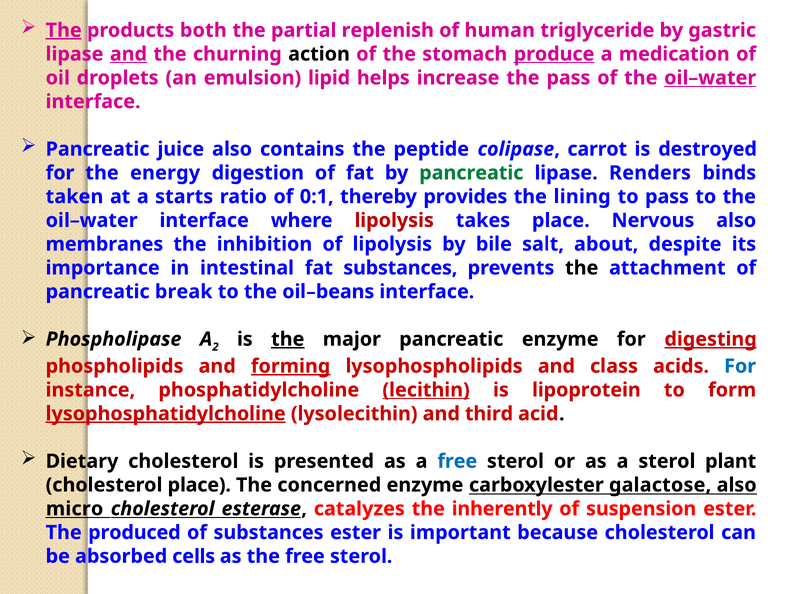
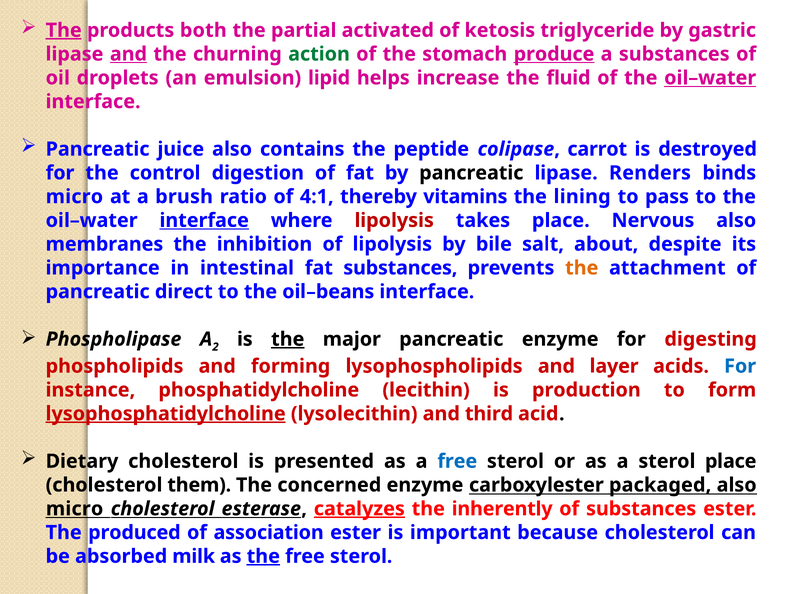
replenish: replenish -> activated (388, 30)
human: human -> ketosis (500, 30)
action colour: black -> green (319, 54)
a medication: medication -> substances (674, 54)
the pass: pass -> fluid (568, 78)
energy: energy -> control (165, 173)
pancreatic colour: green -> black (471, 173)
taken: taken -> micro (74, 196)
starts: starts -> brush (184, 196)
0:1: 0:1 -> 4:1 (317, 196)
provides: provides -> vitamins (465, 196)
interface underline: none -> present (204, 220)
the colour: black -> orange (582, 268)
break: break -> direct (184, 291)
digesting underline: present -> none (711, 339)
forming underline: present -> none (291, 366)
class: class -> layer (614, 366)
lecithin underline: present -> none (426, 389)
lipoprotein: lipoprotein -> production (586, 389)
sterol plant: plant -> place (731, 461)
cholesterol place: place -> them (199, 484)
galactose: galactose -> packaged (660, 484)
catalyzes underline: none -> present (359, 508)
of suspension: suspension -> substances (641, 508)
of substances: substances -> association (269, 532)
cells: cells -> milk (194, 556)
the underline: none -> present (263, 556)
